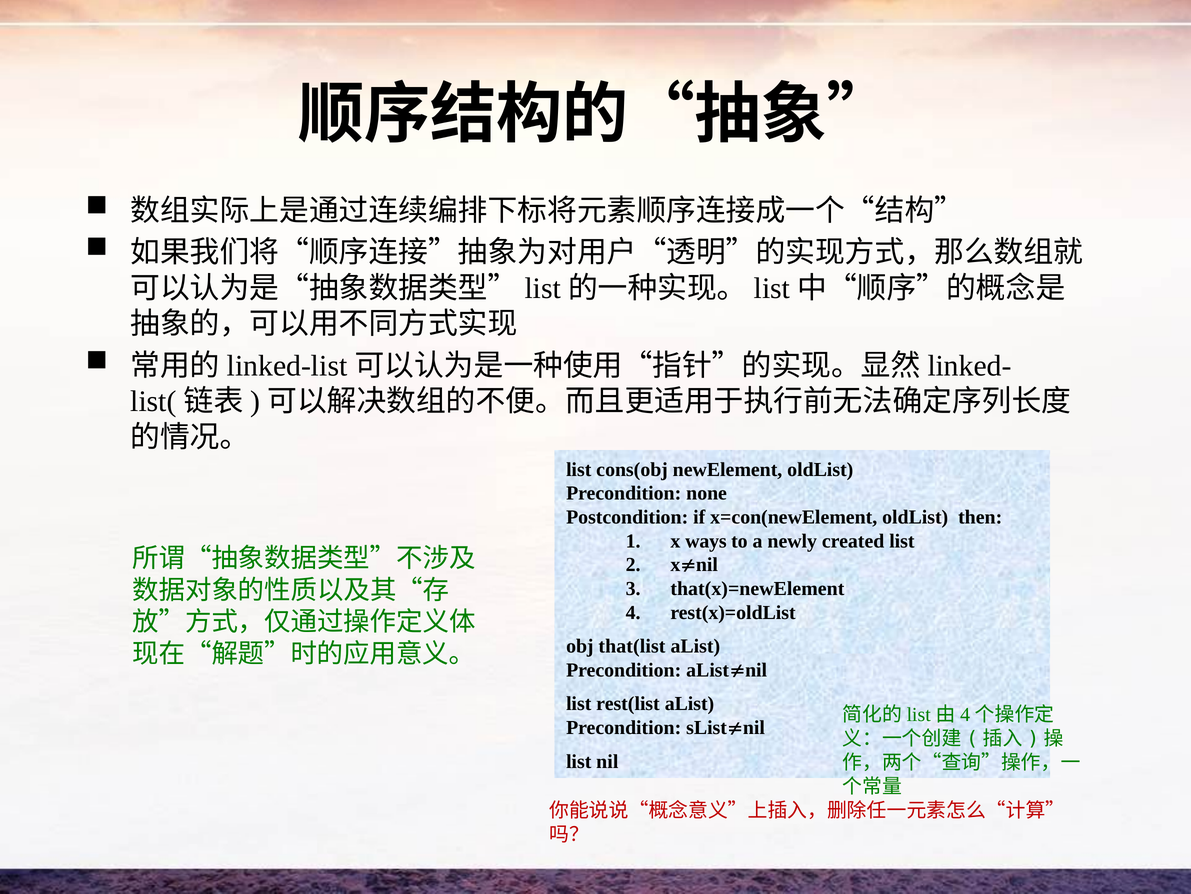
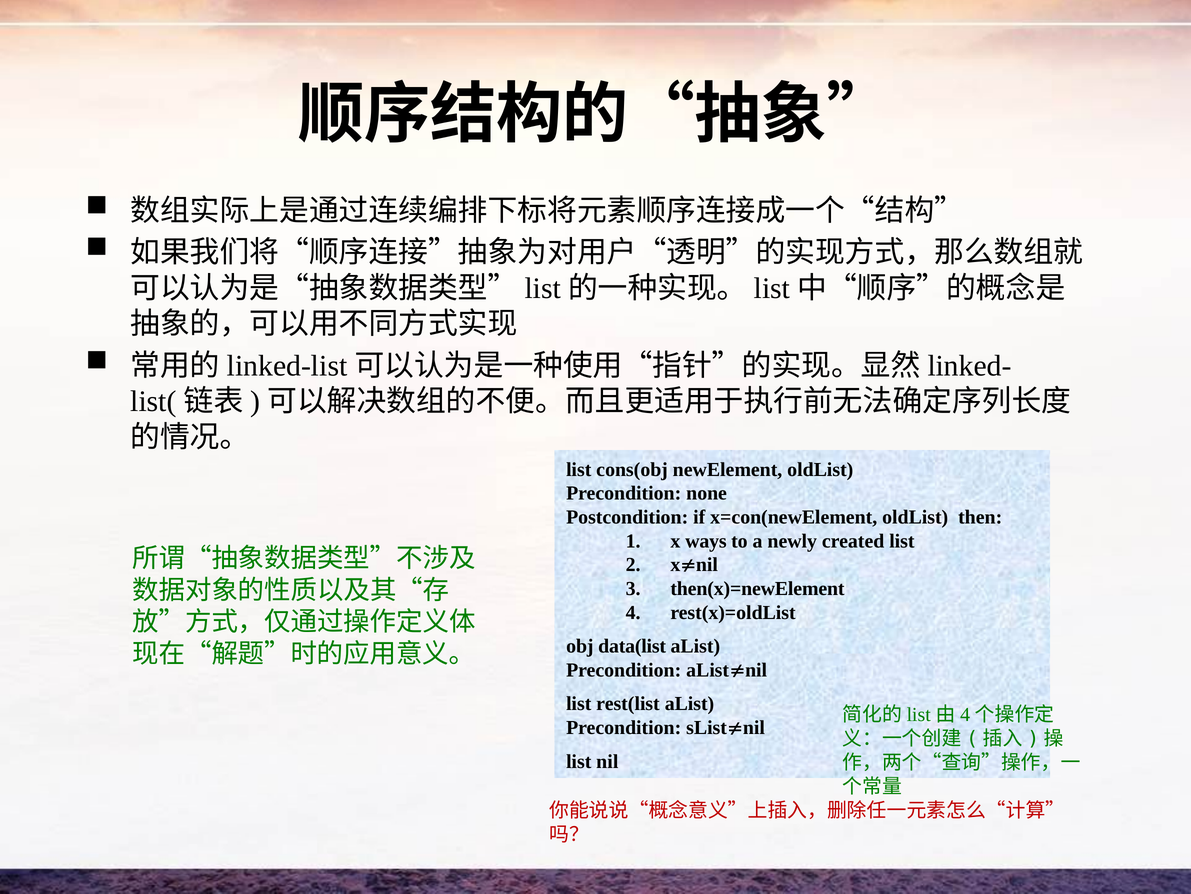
that(x)=newElement: that(x)=newElement -> then(x)=newElement (757, 588)
that(list: that(list -> data(list (632, 646)
